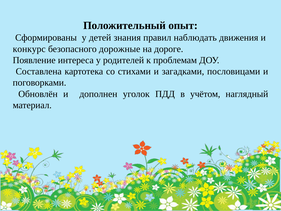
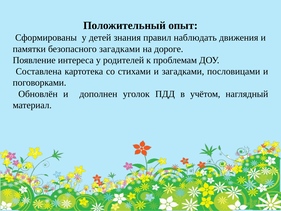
конкурс: конкурс -> памятки (29, 49)
безопасного дорожные: дорожные -> загадками (120, 49)
